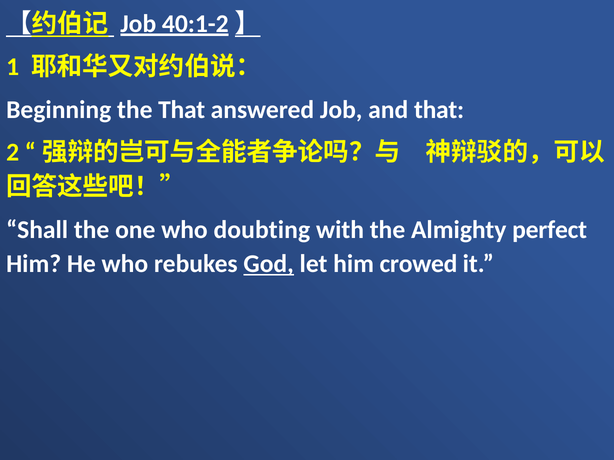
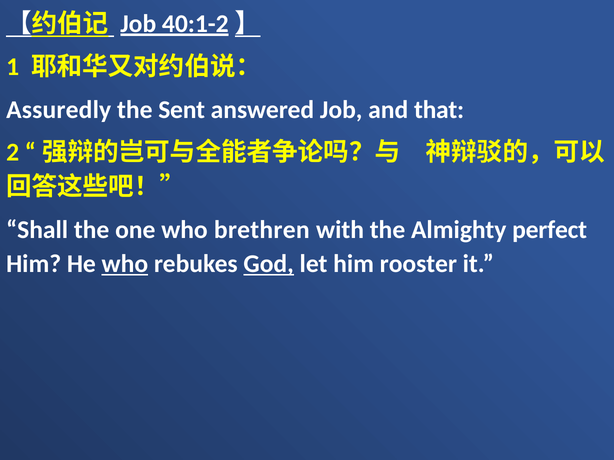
Beginning: Beginning -> Assuredly (59, 110)
the That: That -> Sent (182, 110)
doubting: doubting -> brethren (262, 230)
who underline: none -> present (125, 264)
crowed: crowed -> rooster (418, 264)
